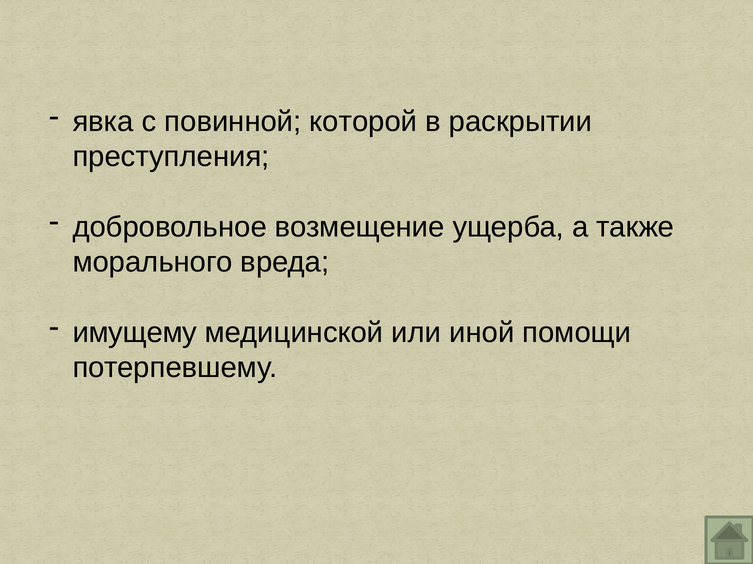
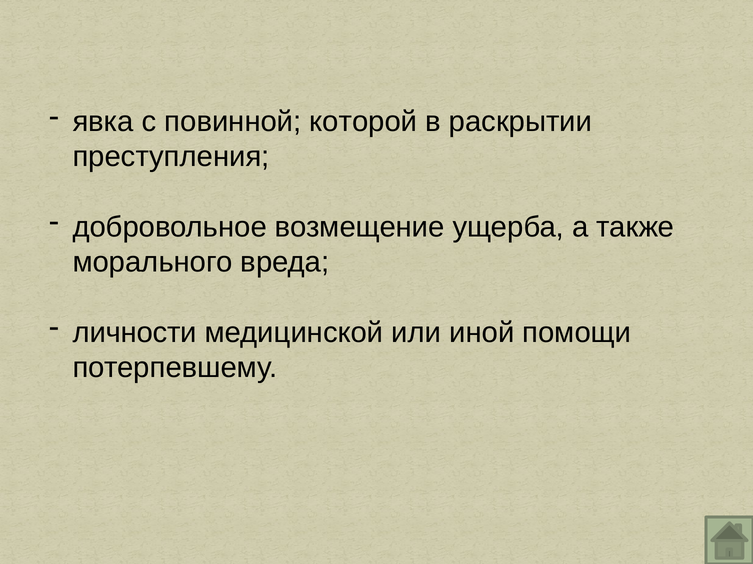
имущему: имущему -> личности (135, 333)
